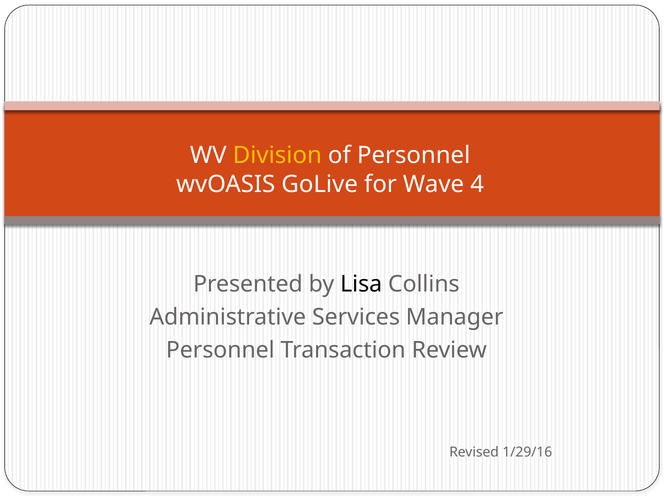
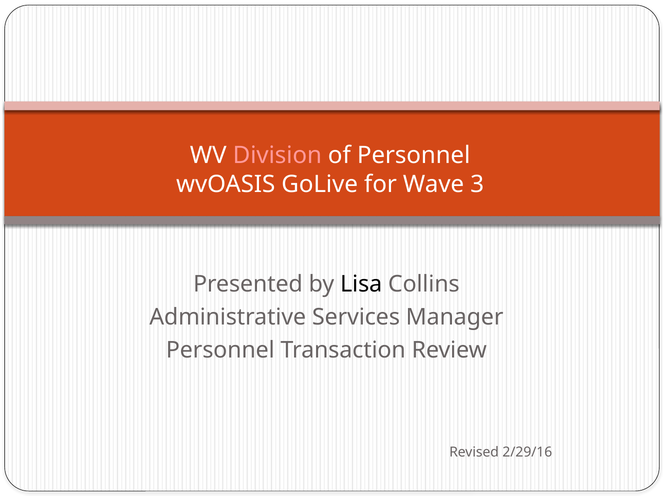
Division colour: yellow -> pink (277, 155)
4: 4 -> 3 (477, 184)
1/29/16: 1/29/16 -> 2/29/16 (527, 452)
